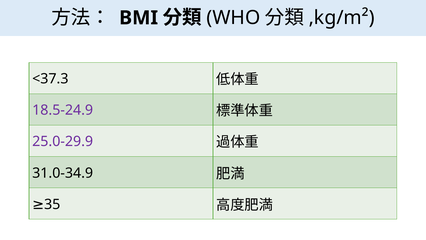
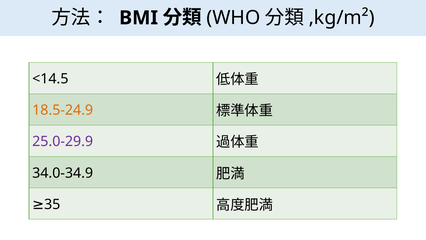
<37.3: <37.3 -> <14.5 (50, 79)
18.5-24.9 colour: purple -> orange (63, 110)
31.0-34.9: 31.0-34.9 -> 34.0-34.9 (63, 173)
